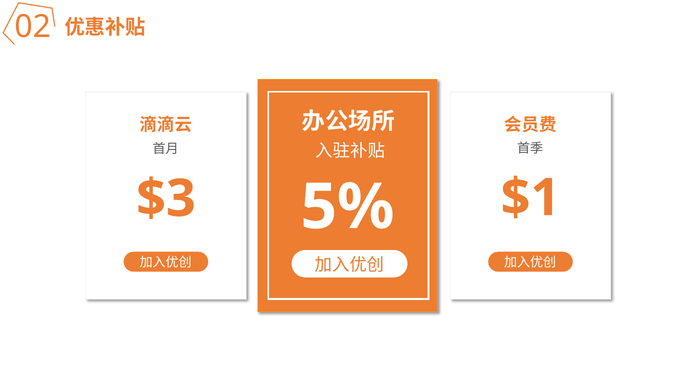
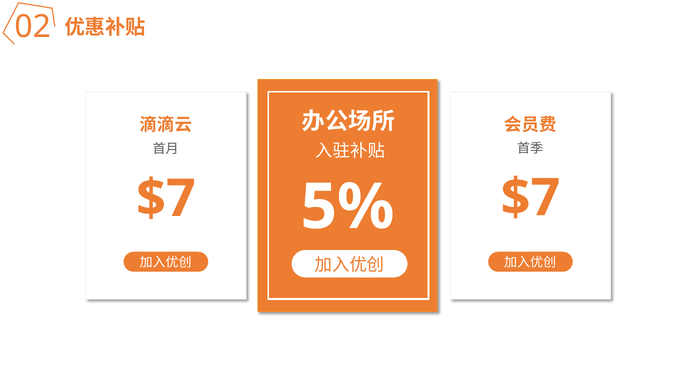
$3: $3 -> $7 (166, 199)
$1: $1 -> $7 (530, 198)
